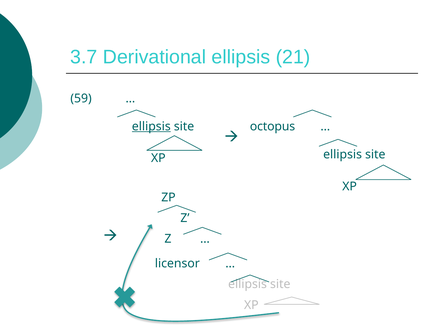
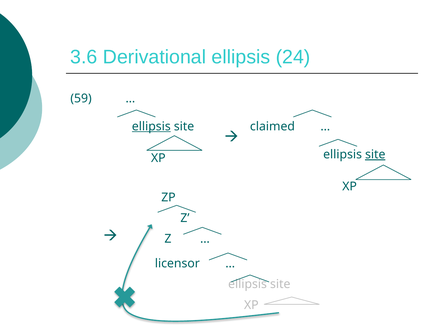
3.7: 3.7 -> 3.6 (84, 57)
21: 21 -> 24 (293, 57)
octopus: octopus -> claimed (272, 126)
site underline: none -> present (375, 155)
